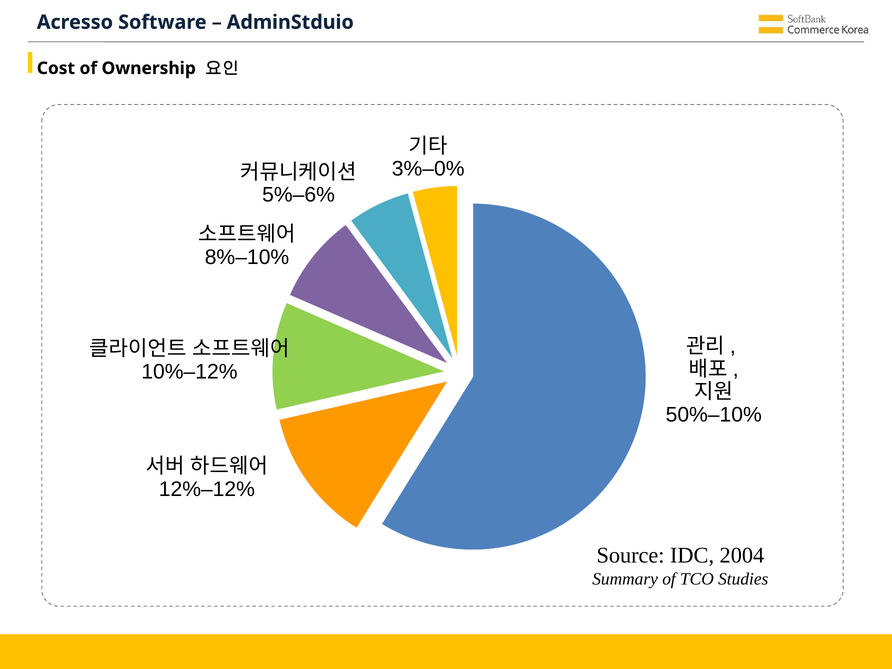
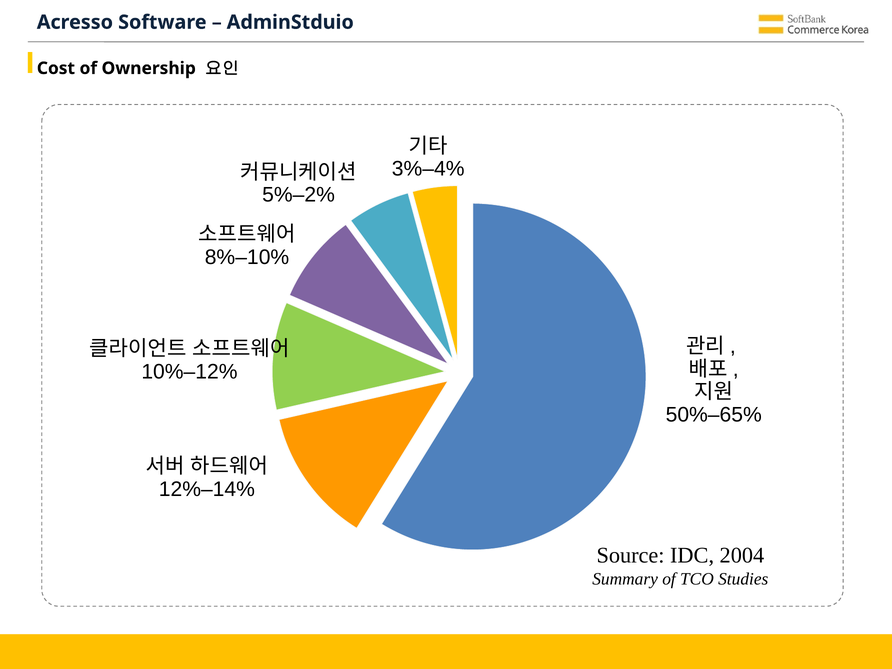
3%–0%: 3%–0% -> 3%–4% (428, 169)
5%–6%: 5%–6% -> 5%–2% (299, 195)
50%–10%: 50%–10% -> 50%–65% (714, 415)
12%–12%: 12%–12% -> 12%–14% (207, 489)
